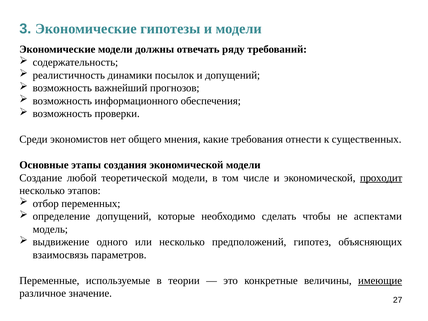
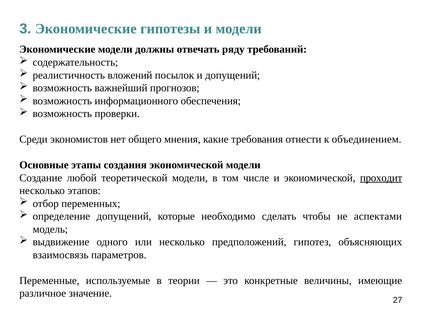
динамики: динамики -> вложений (130, 75)
существенных: существенных -> объединением (367, 139)
имеющие underline: present -> none (380, 281)
